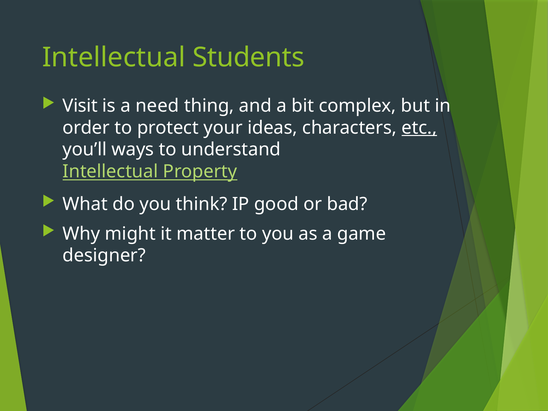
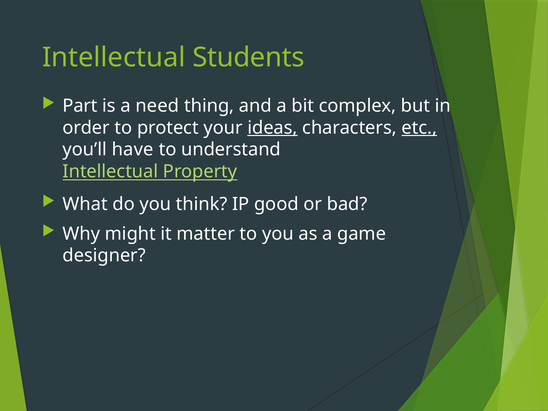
Visit: Visit -> Part (80, 106)
ideas underline: none -> present (272, 128)
ways: ways -> have (133, 150)
